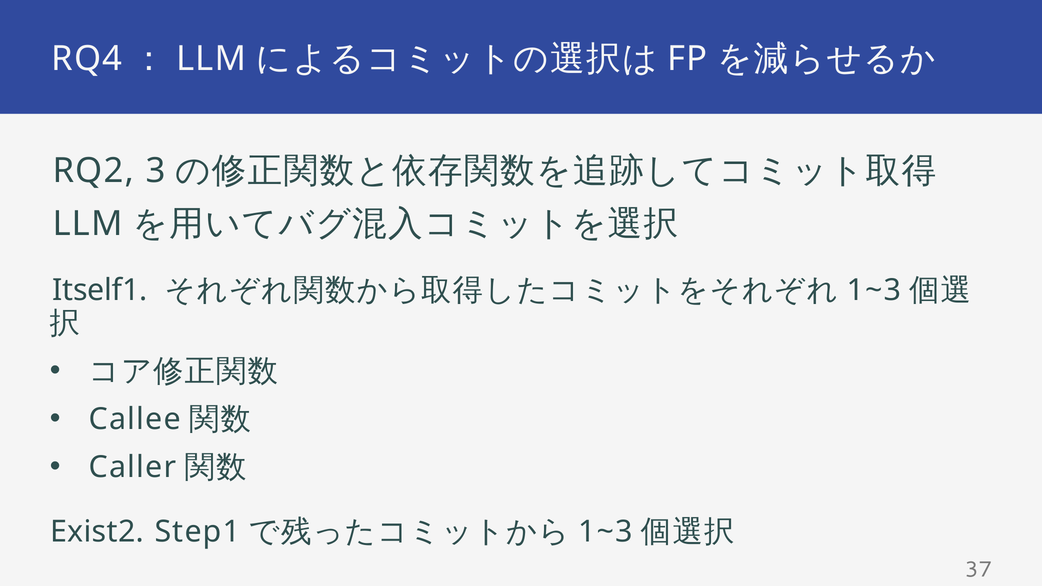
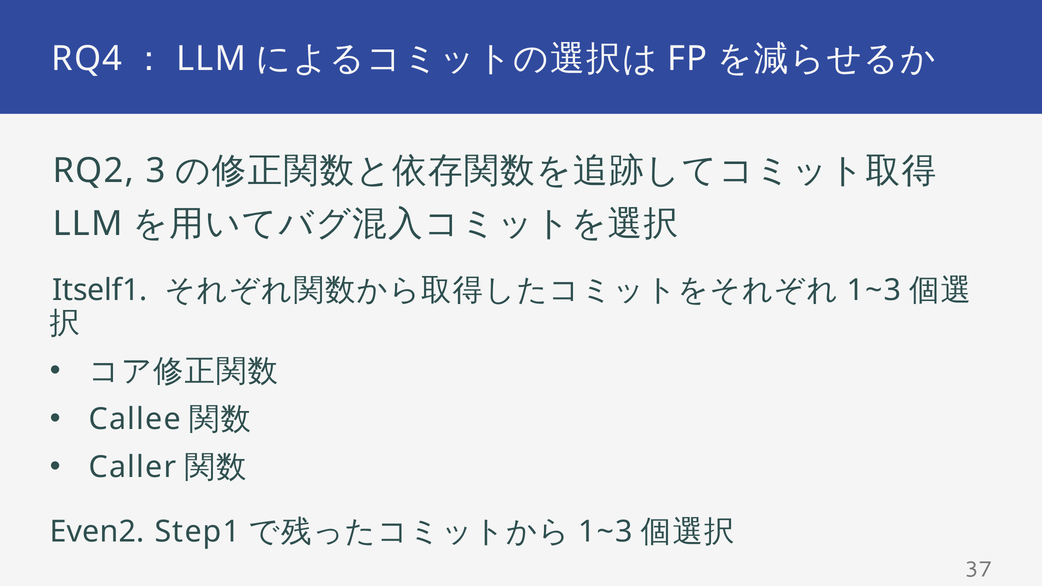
Exist2: Exist2 -> Even2 (97, 532)
